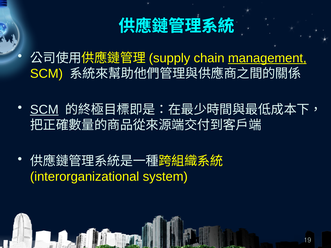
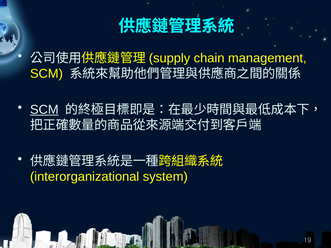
management underline: present -> none (267, 58)
